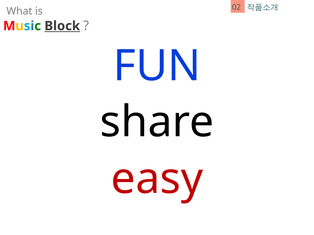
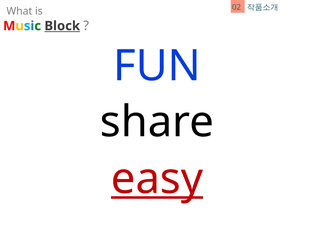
easy underline: none -> present (157, 179)
